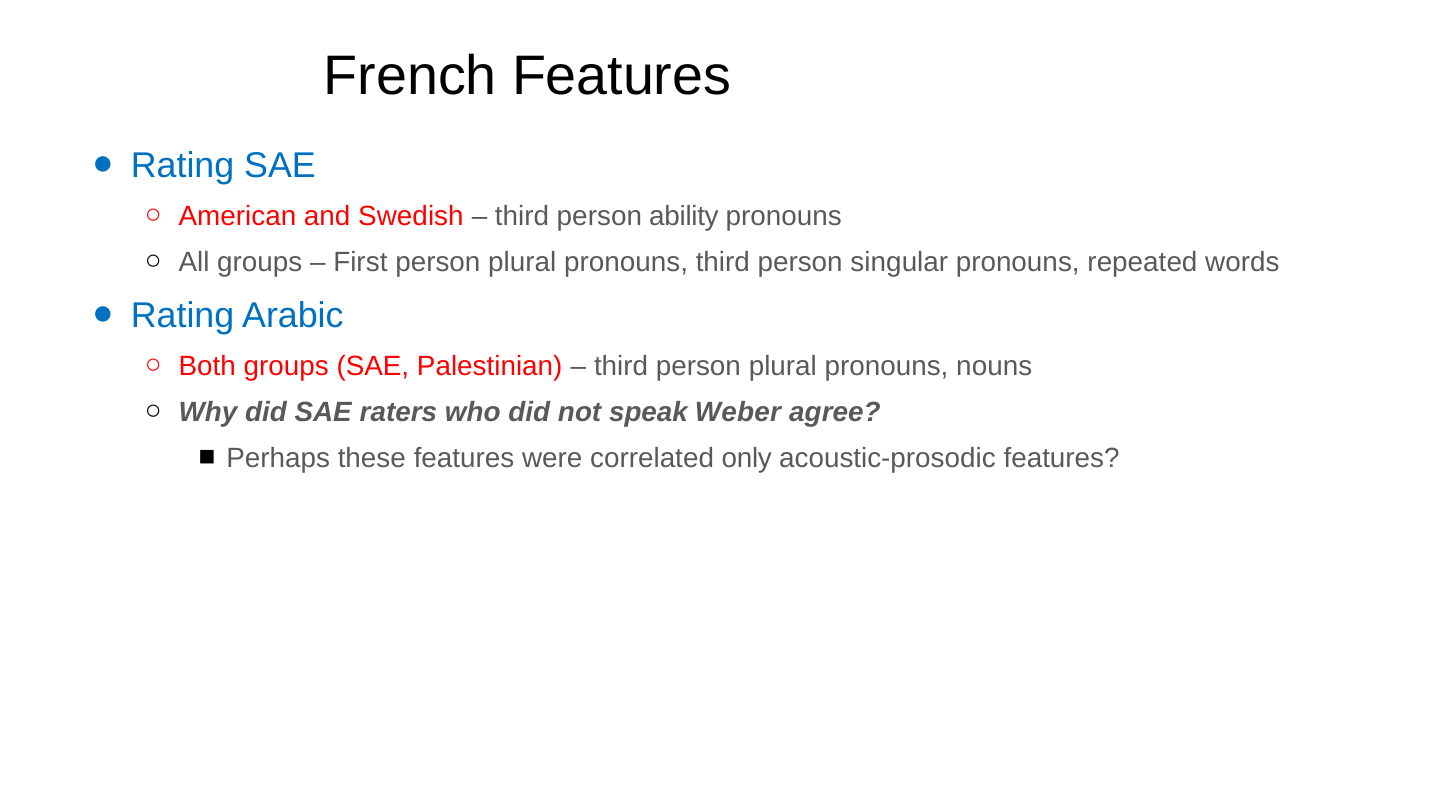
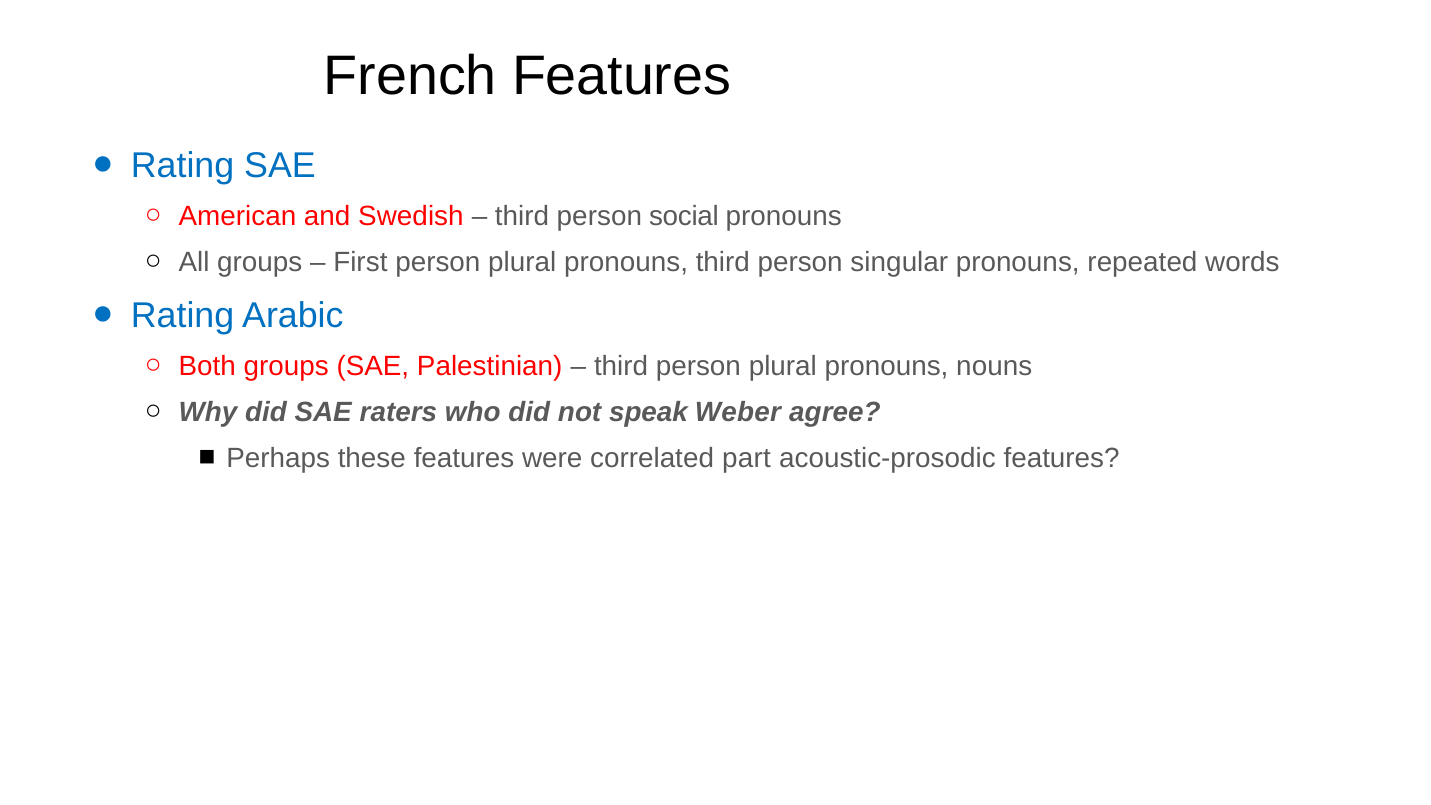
ability: ability -> social (684, 216)
only: only -> part (746, 458)
